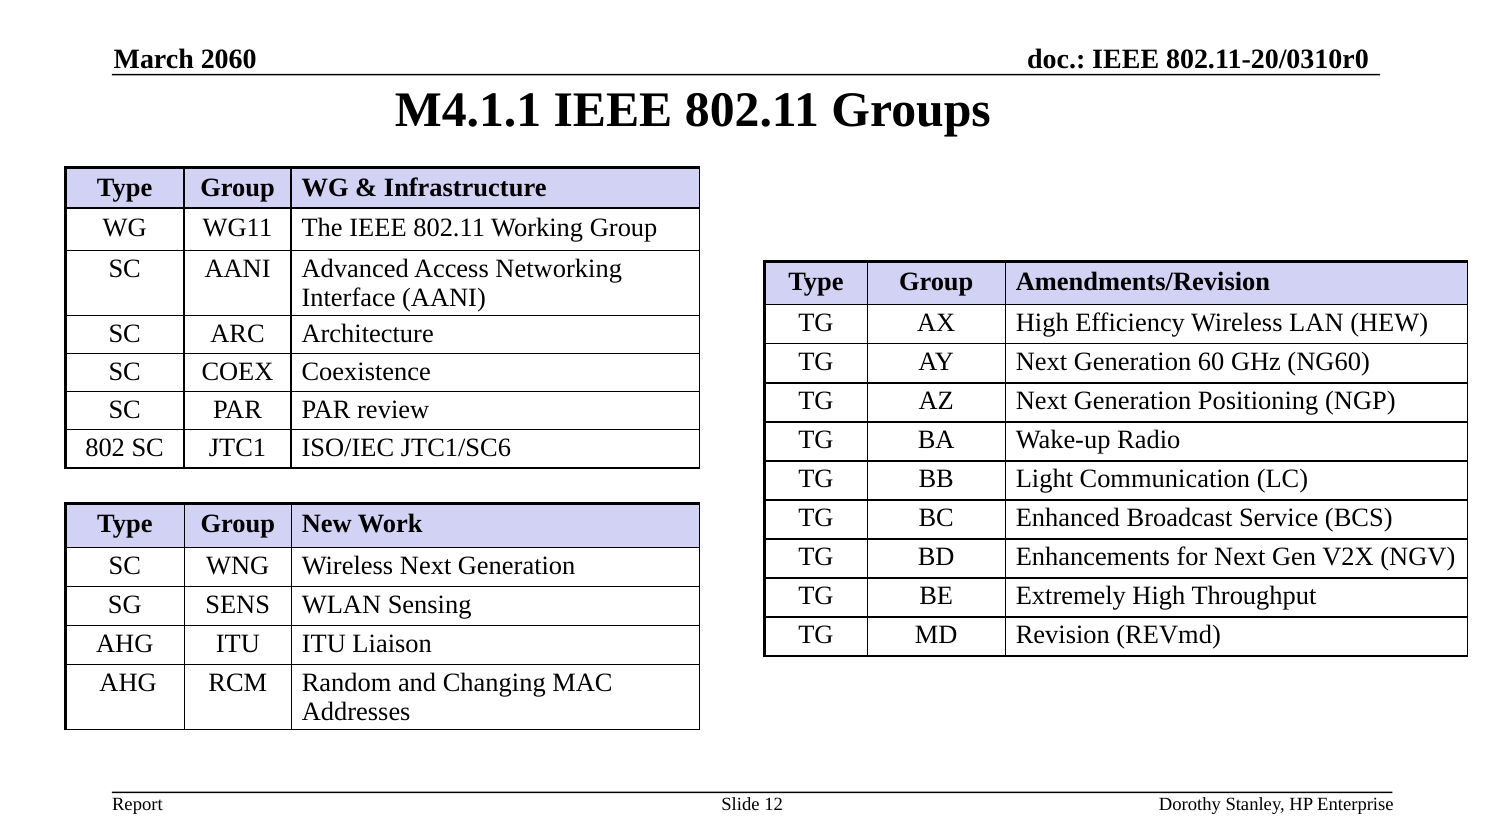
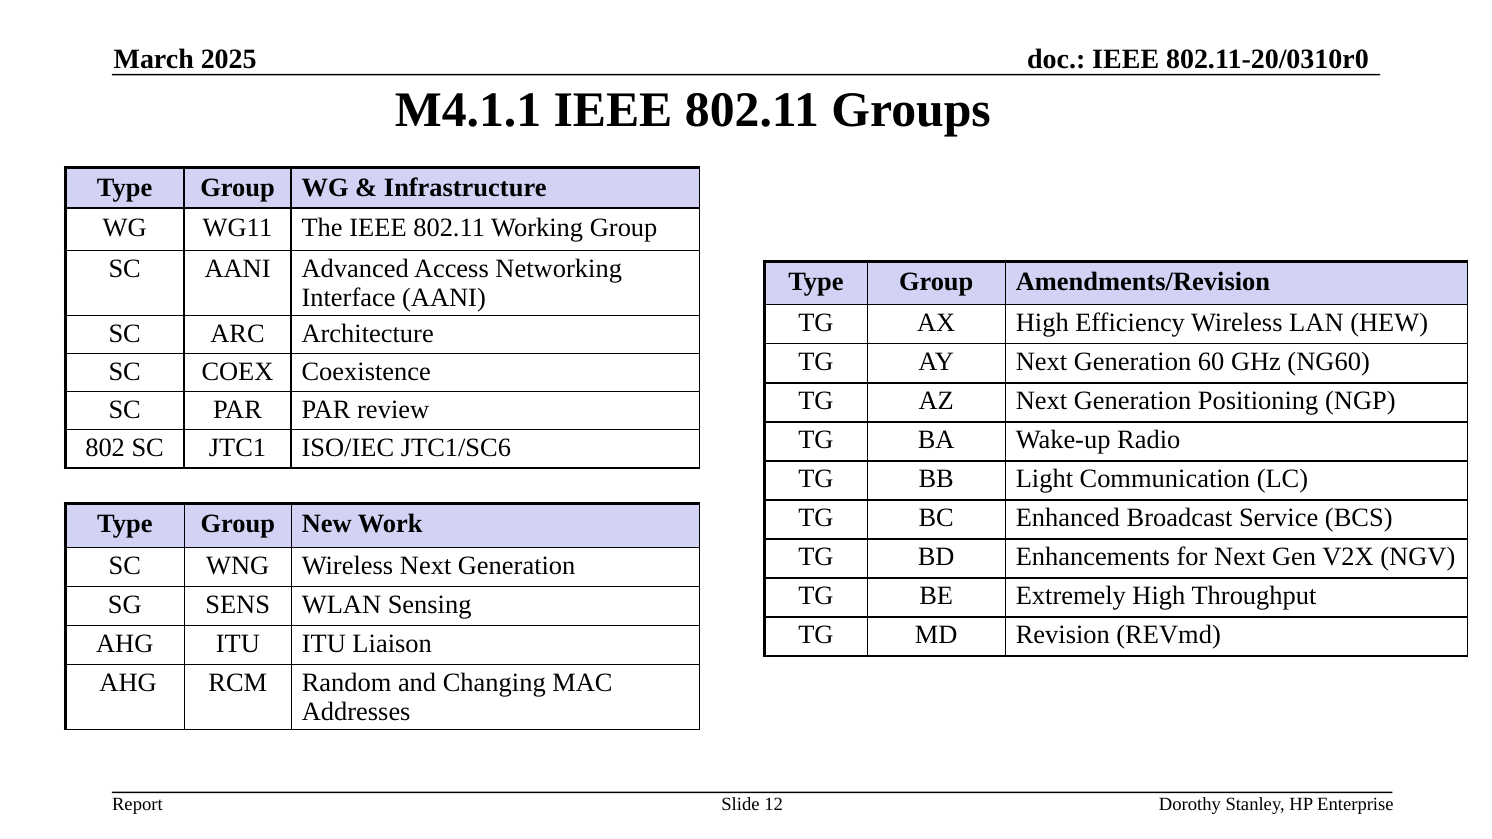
2060: 2060 -> 2025 (229, 60)
